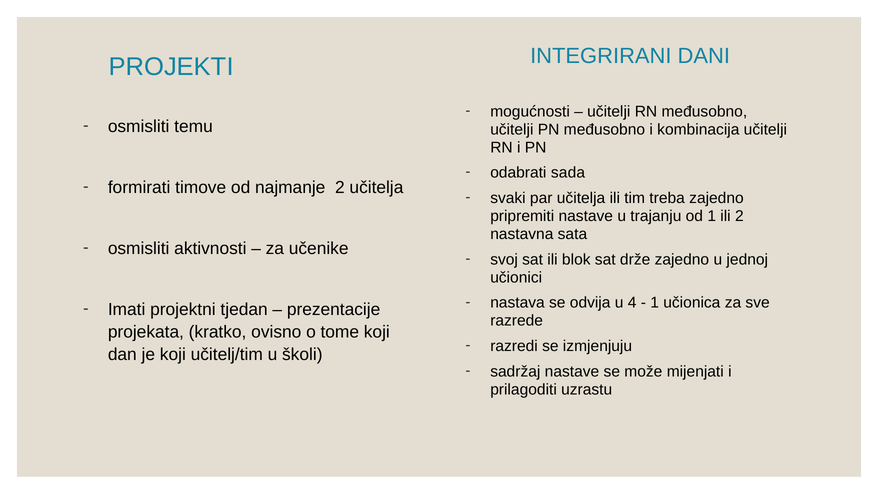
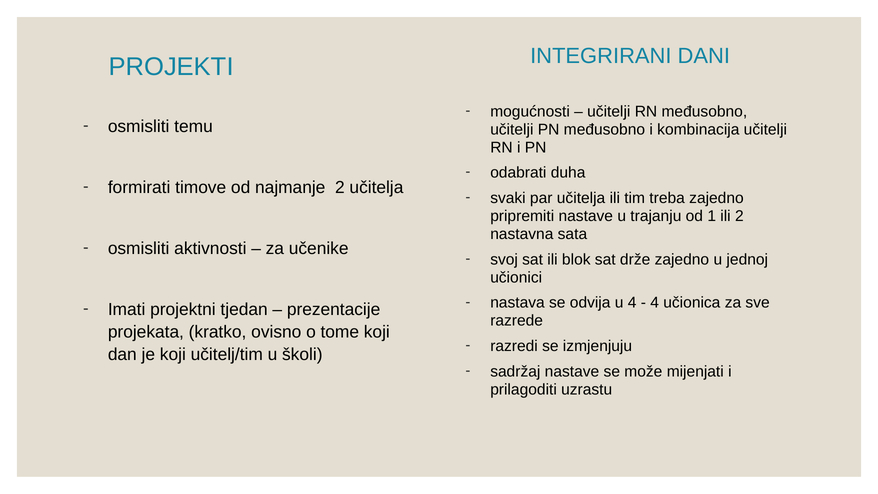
sada: sada -> duha (568, 173)
1: 1 -> 4 (655, 303)
